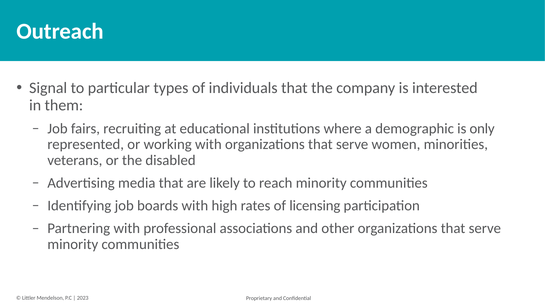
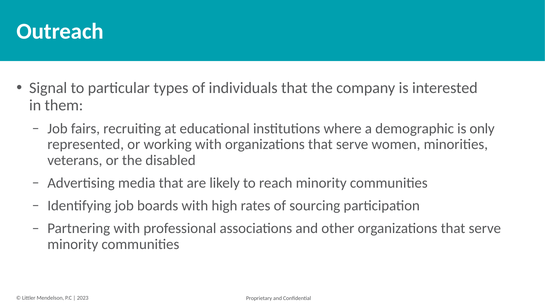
licensing: licensing -> sourcing (315, 206)
